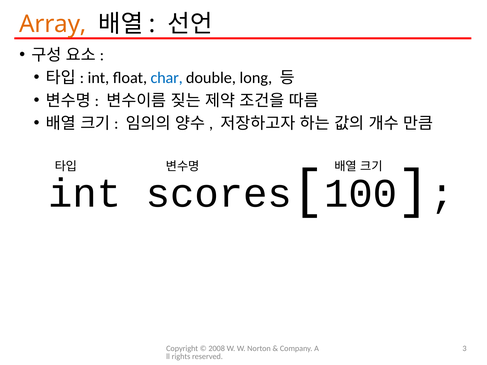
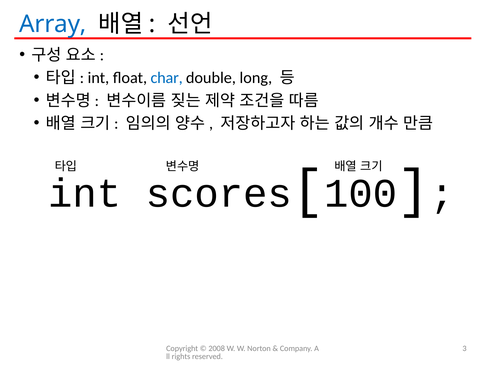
Array colour: orange -> blue (53, 24)
